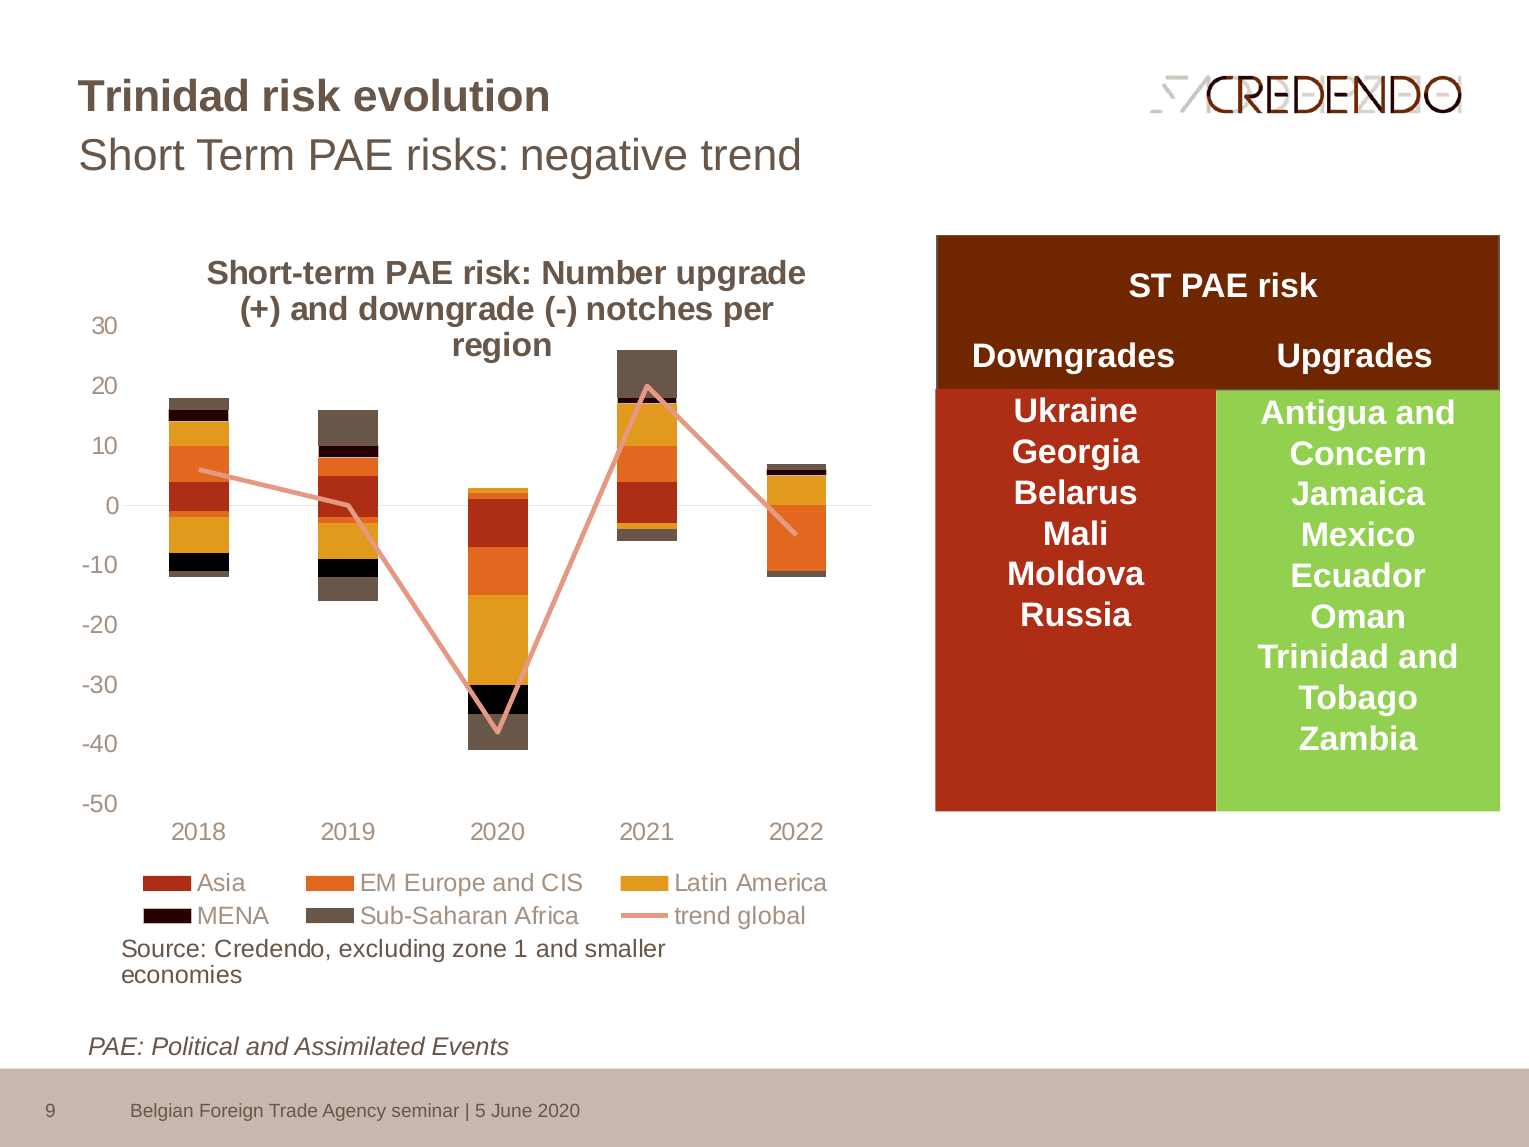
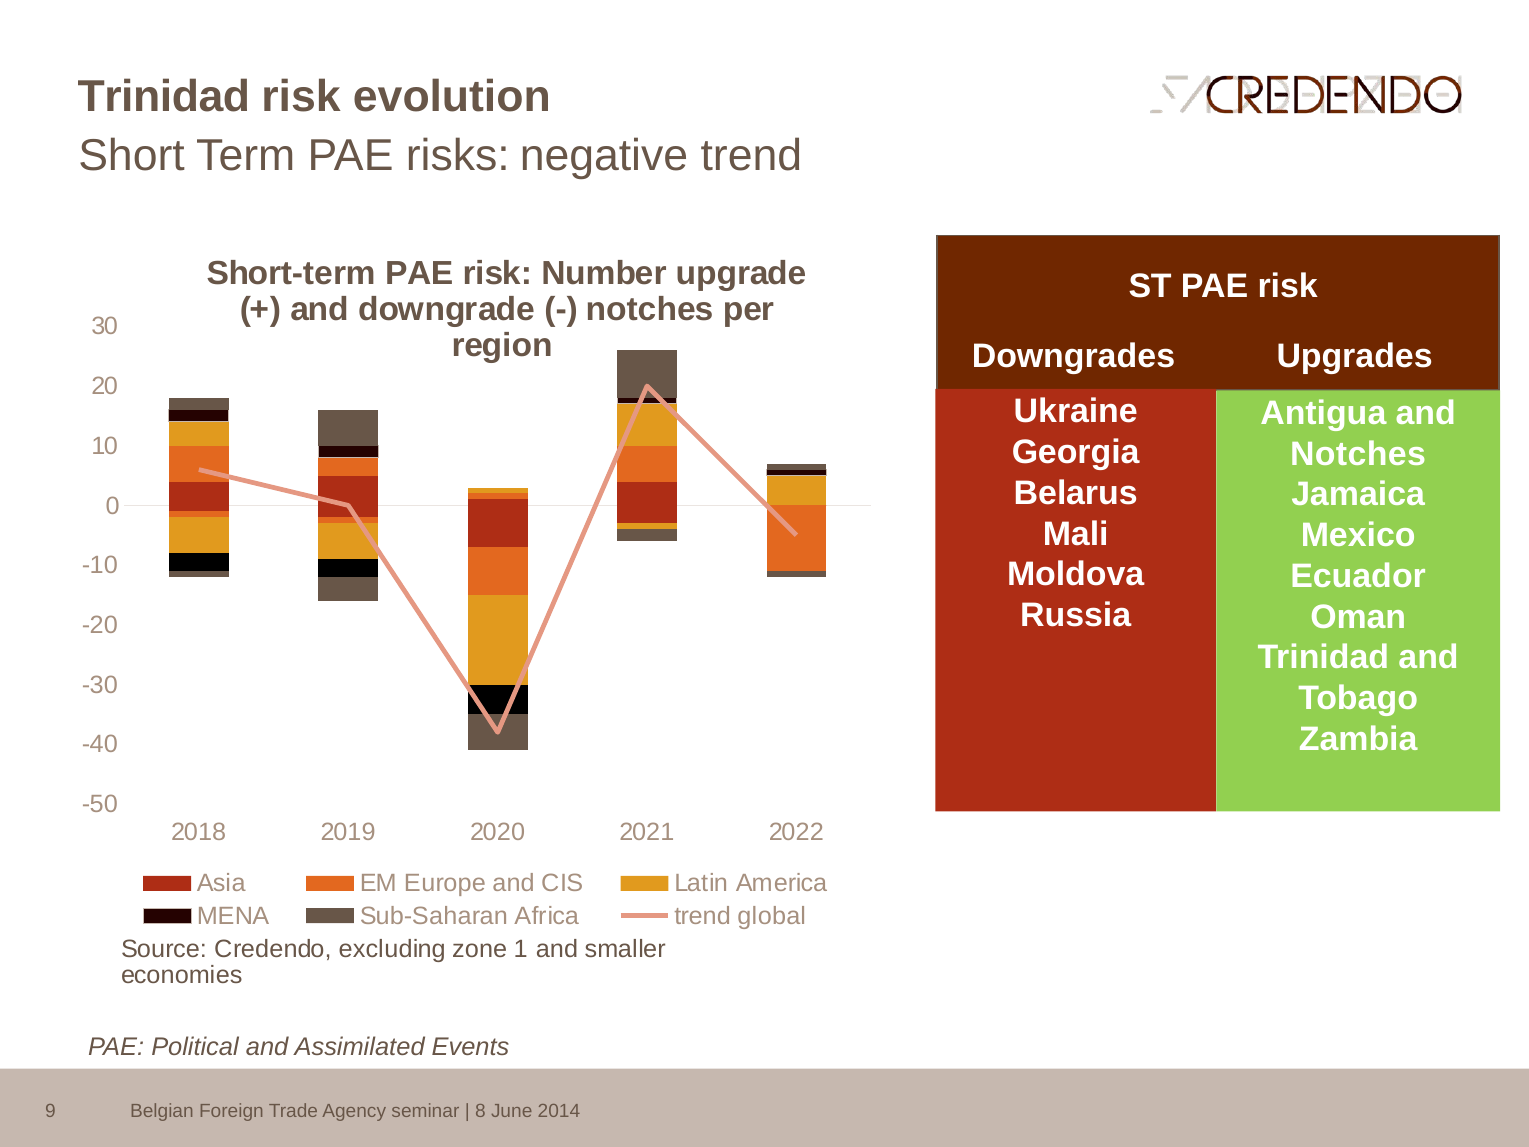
Concern: Concern -> Notches (1358, 454)
5: 5 -> 8 (480, 1111)
June 2020: 2020 -> 2014 (559, 1111)
